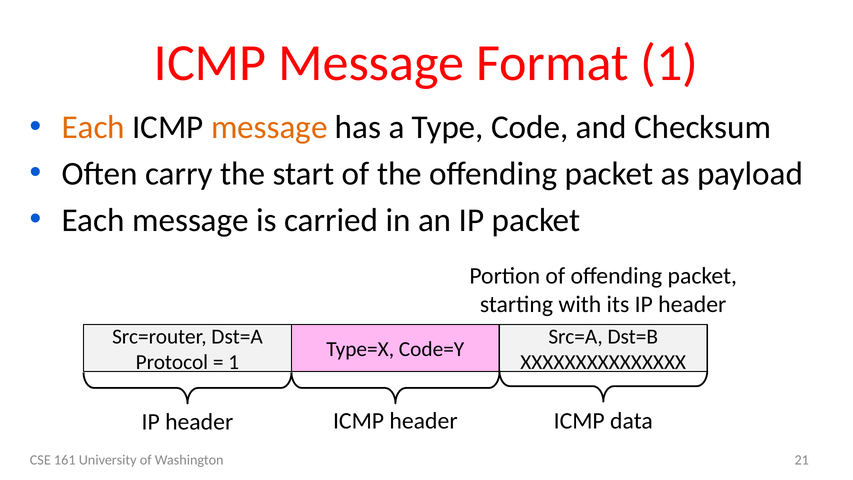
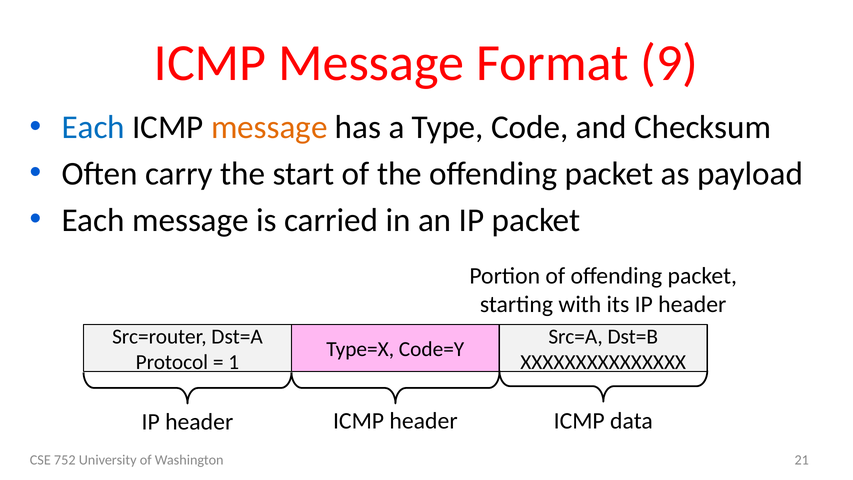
Format 1: 1 -> 9 (669, 63)
Each colour: orange -> blue (93, 127)
161: 161 -> 752 (65, 460)
